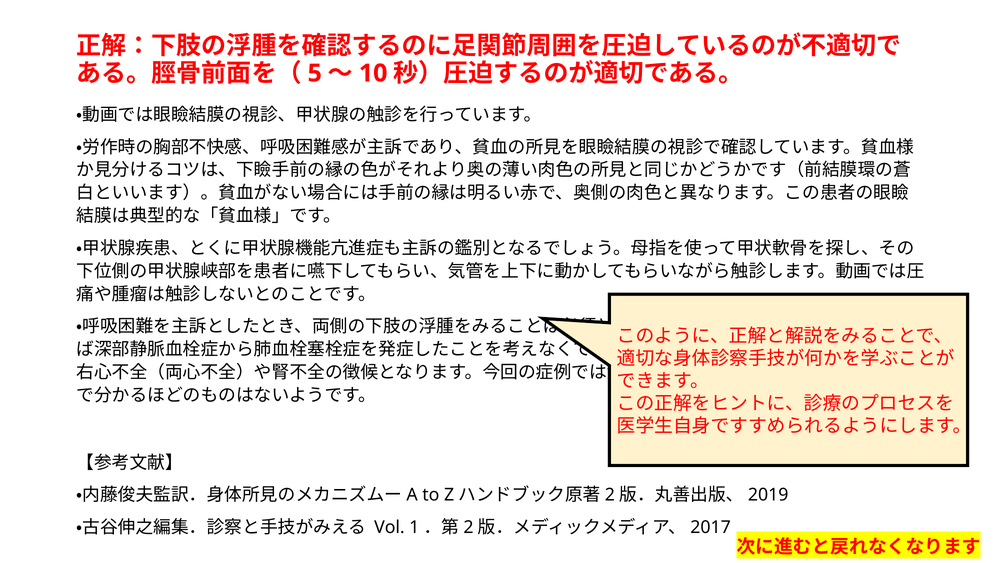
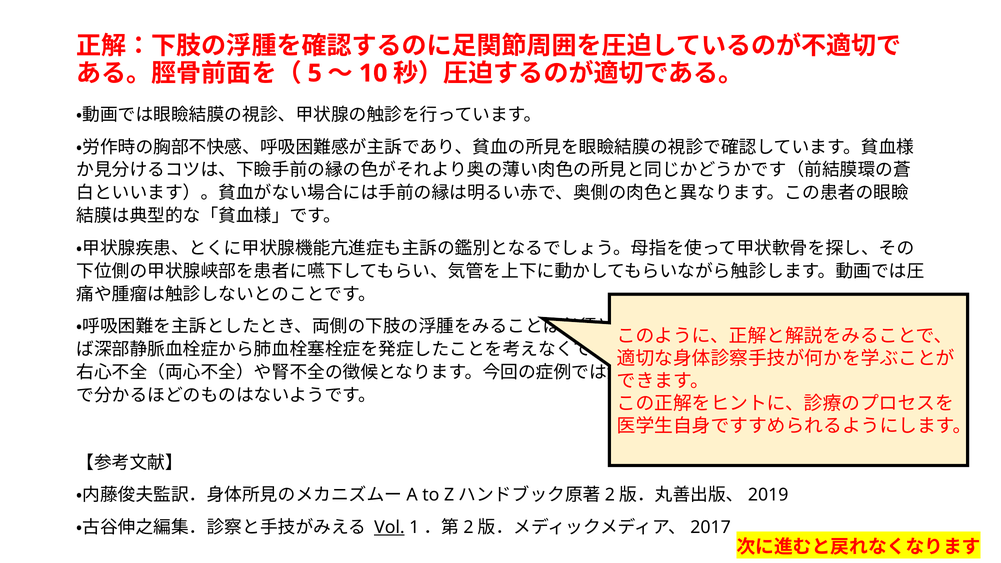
Vol underline: none -> present (389, 527)
